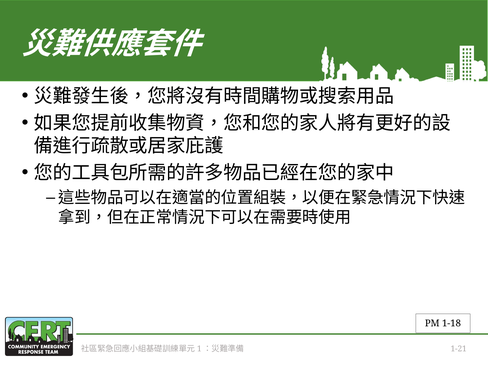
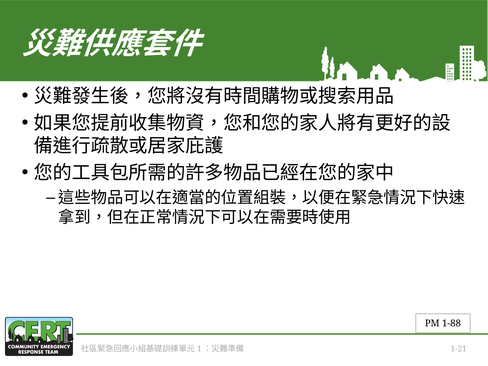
1-18: 1-18 -> 1-88 (451, 323)
